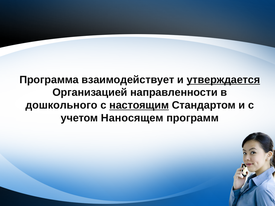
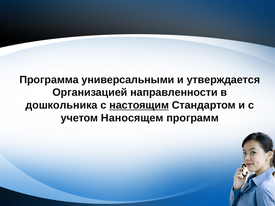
взаимодействует: взаимодействует -> универсальными (128, 80)
утверждается underline: present -> none (223, 80)
дошкольного: дошкольного -> дошкольника (61, 105)
